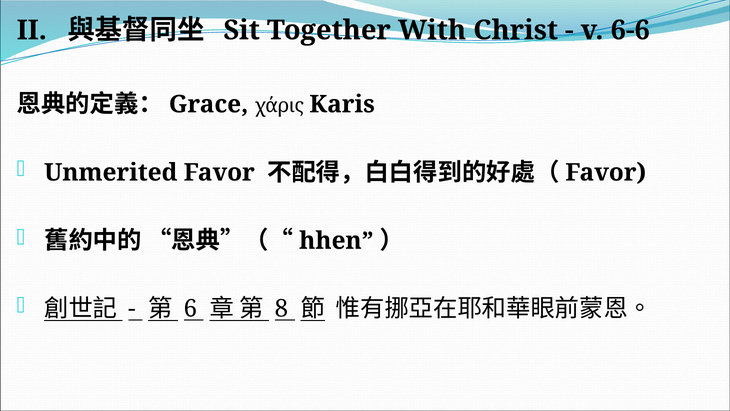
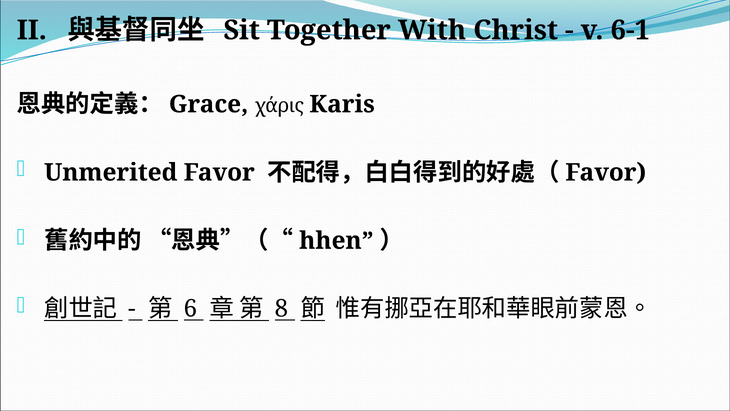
6-6: 6-6 -> 6-1 (630, 30)
